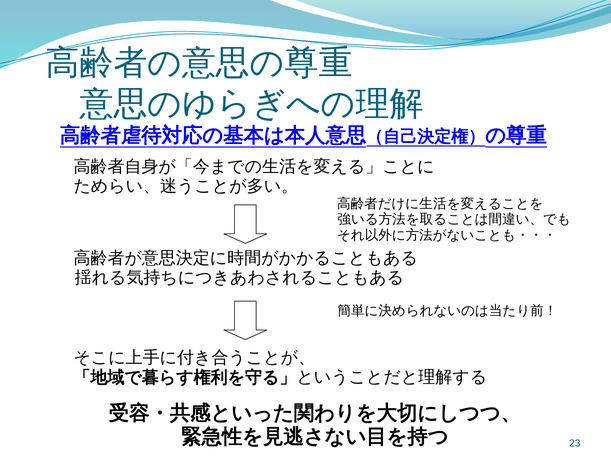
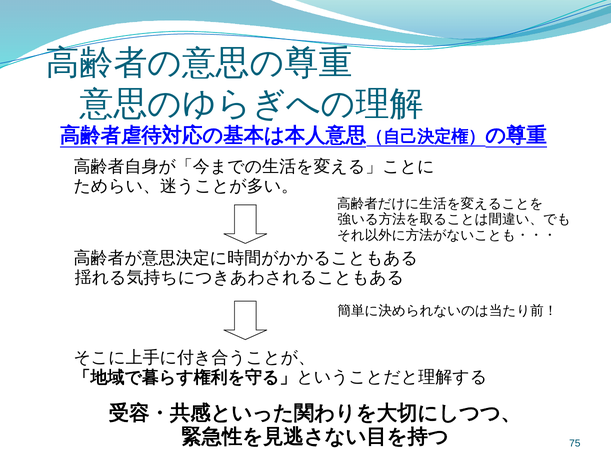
23: 23 -> 75 (575, 444)
